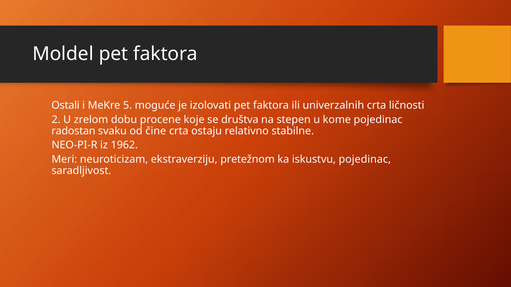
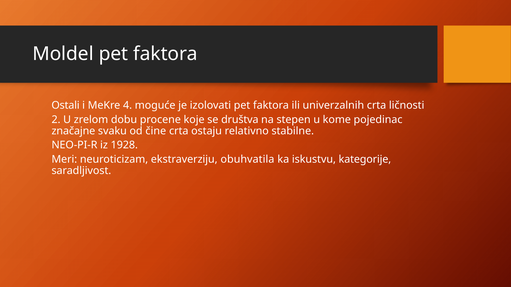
5: 5 -> 4 (128, 106)
radostan: radostan -> značajne (73, 131)
1962: 1962 -> 1928 (124, 145)
pretežnom: pretežnom -> obuhvatila (247, 160)
iskustvu pojedinac: pojedinac -> kategorije (365, 160)
